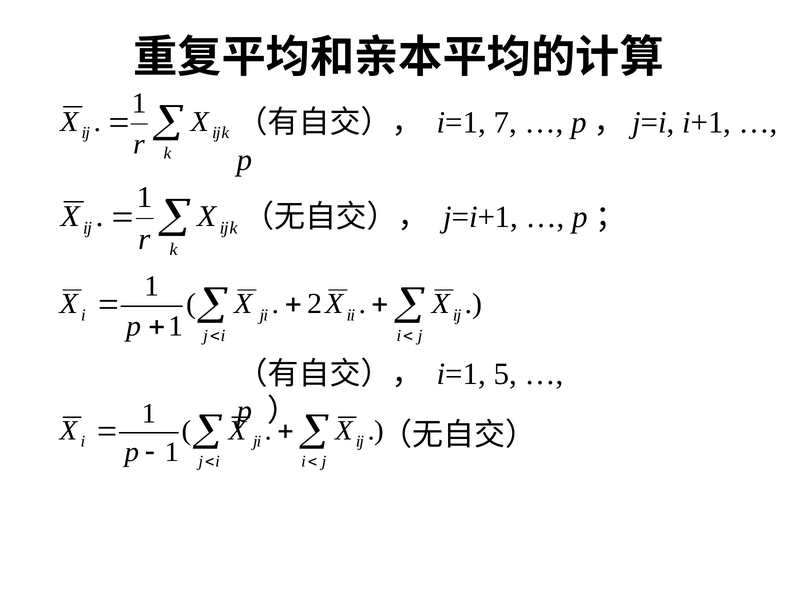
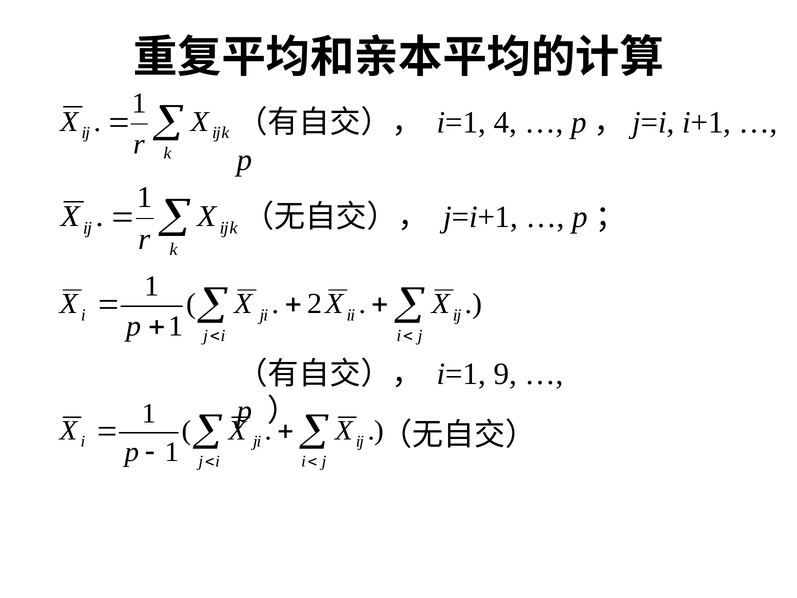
7: 7 -> 4 (505, 123)
5: 5 -> 9 (505, 374)
